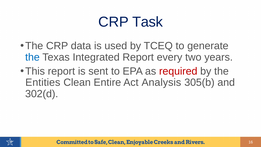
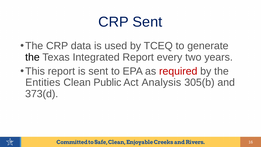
CRP Task: Task -> Sent (147, 22)
the colour: blue -> black (32, 57)
Entire: Entire -> Public (107, 82)
302(d: 302(d -> 373(d (42, 94)
